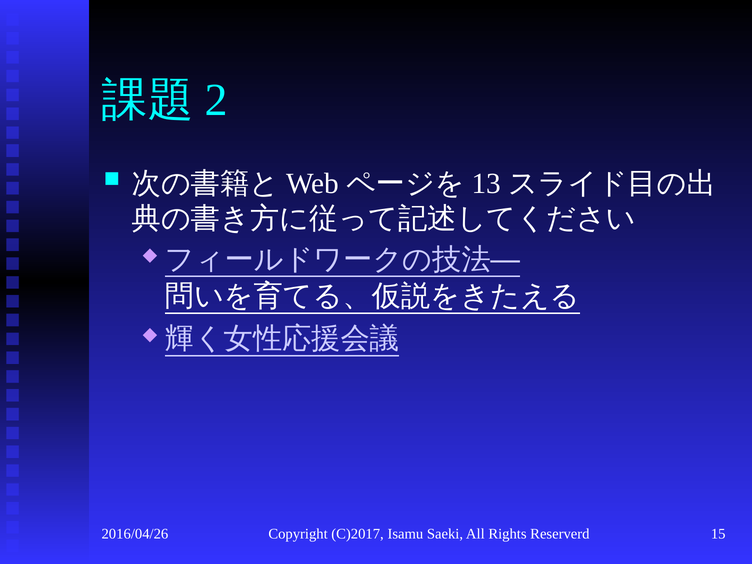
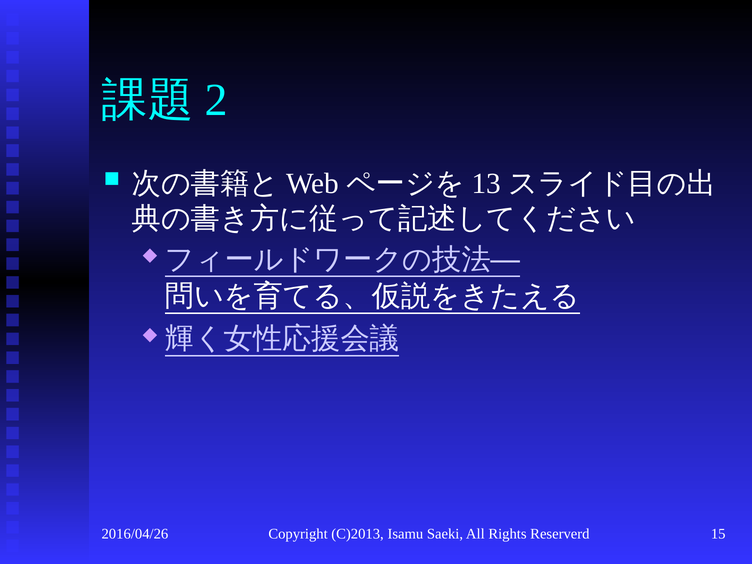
C)2017: C)2017 -> C)2013 (358, 534)
